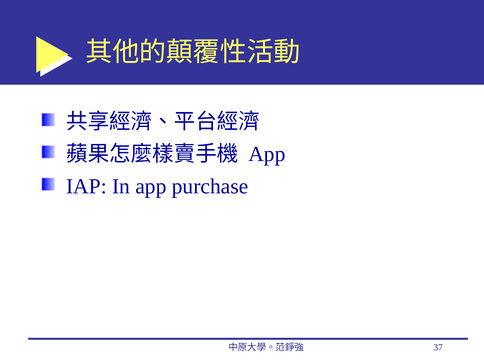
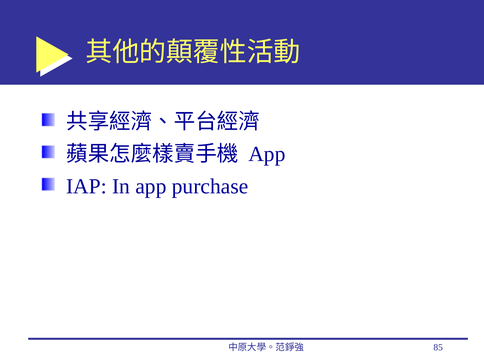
37: 37 -> 85 (438, 348)
